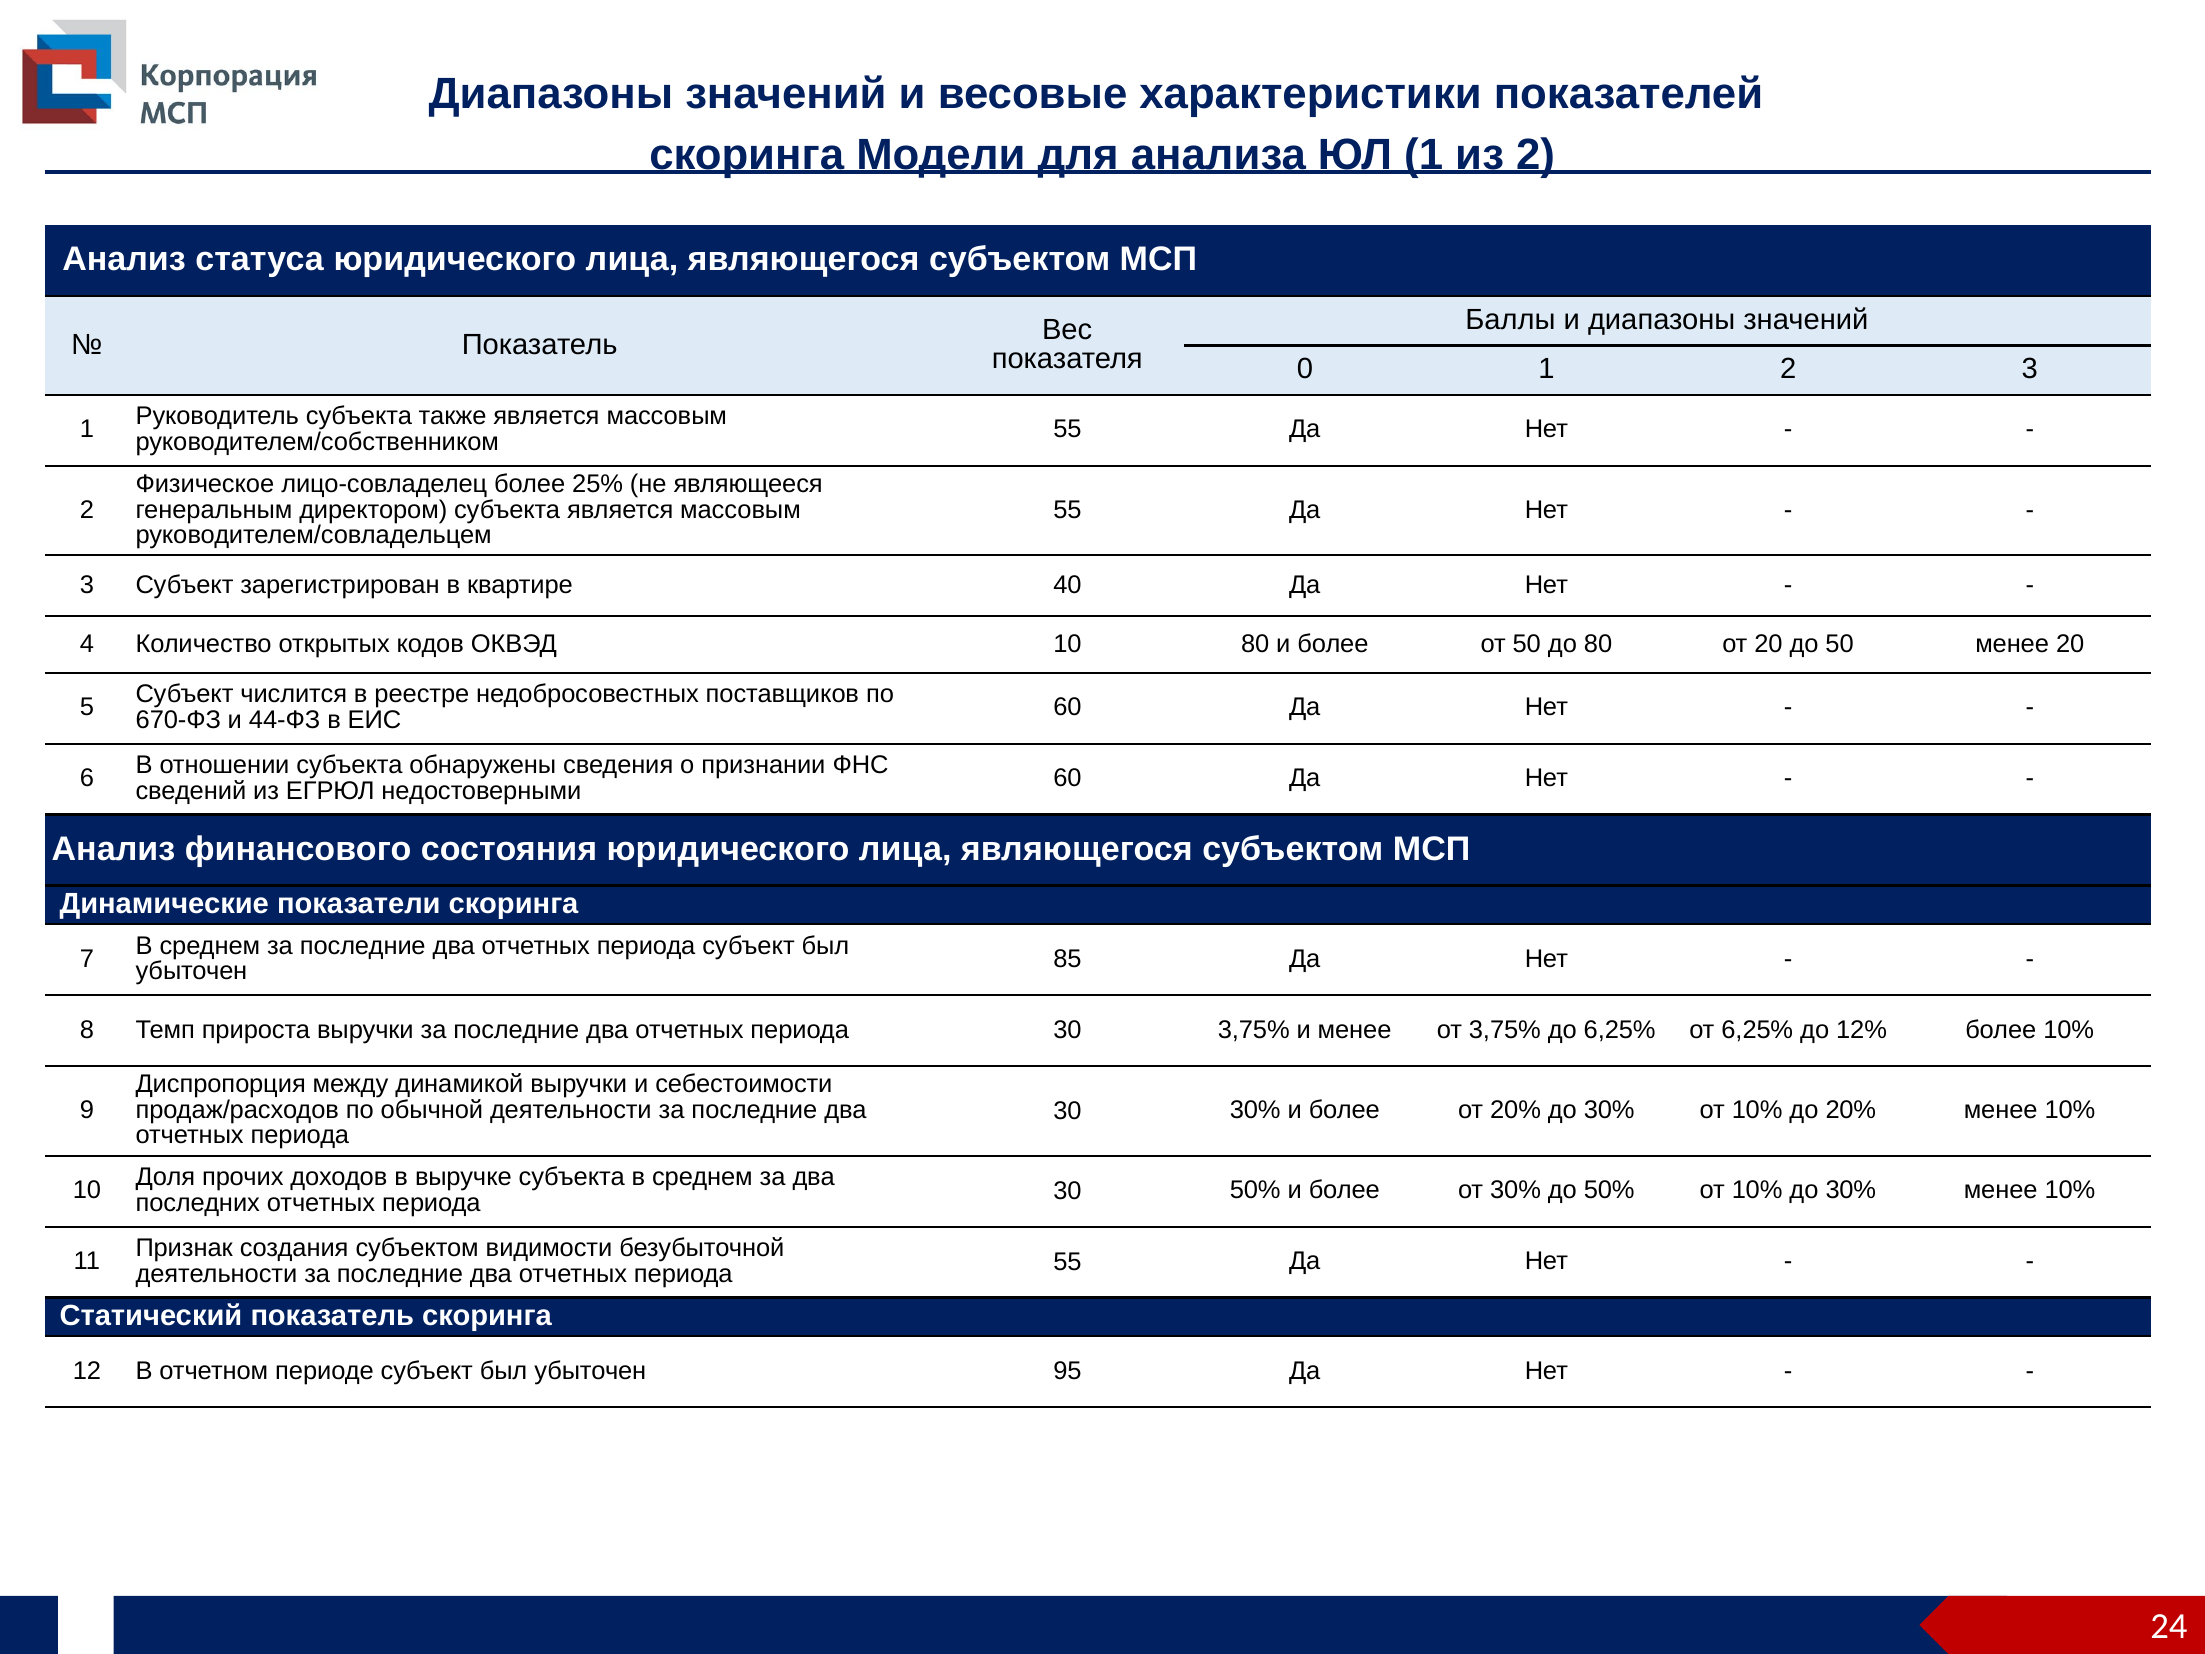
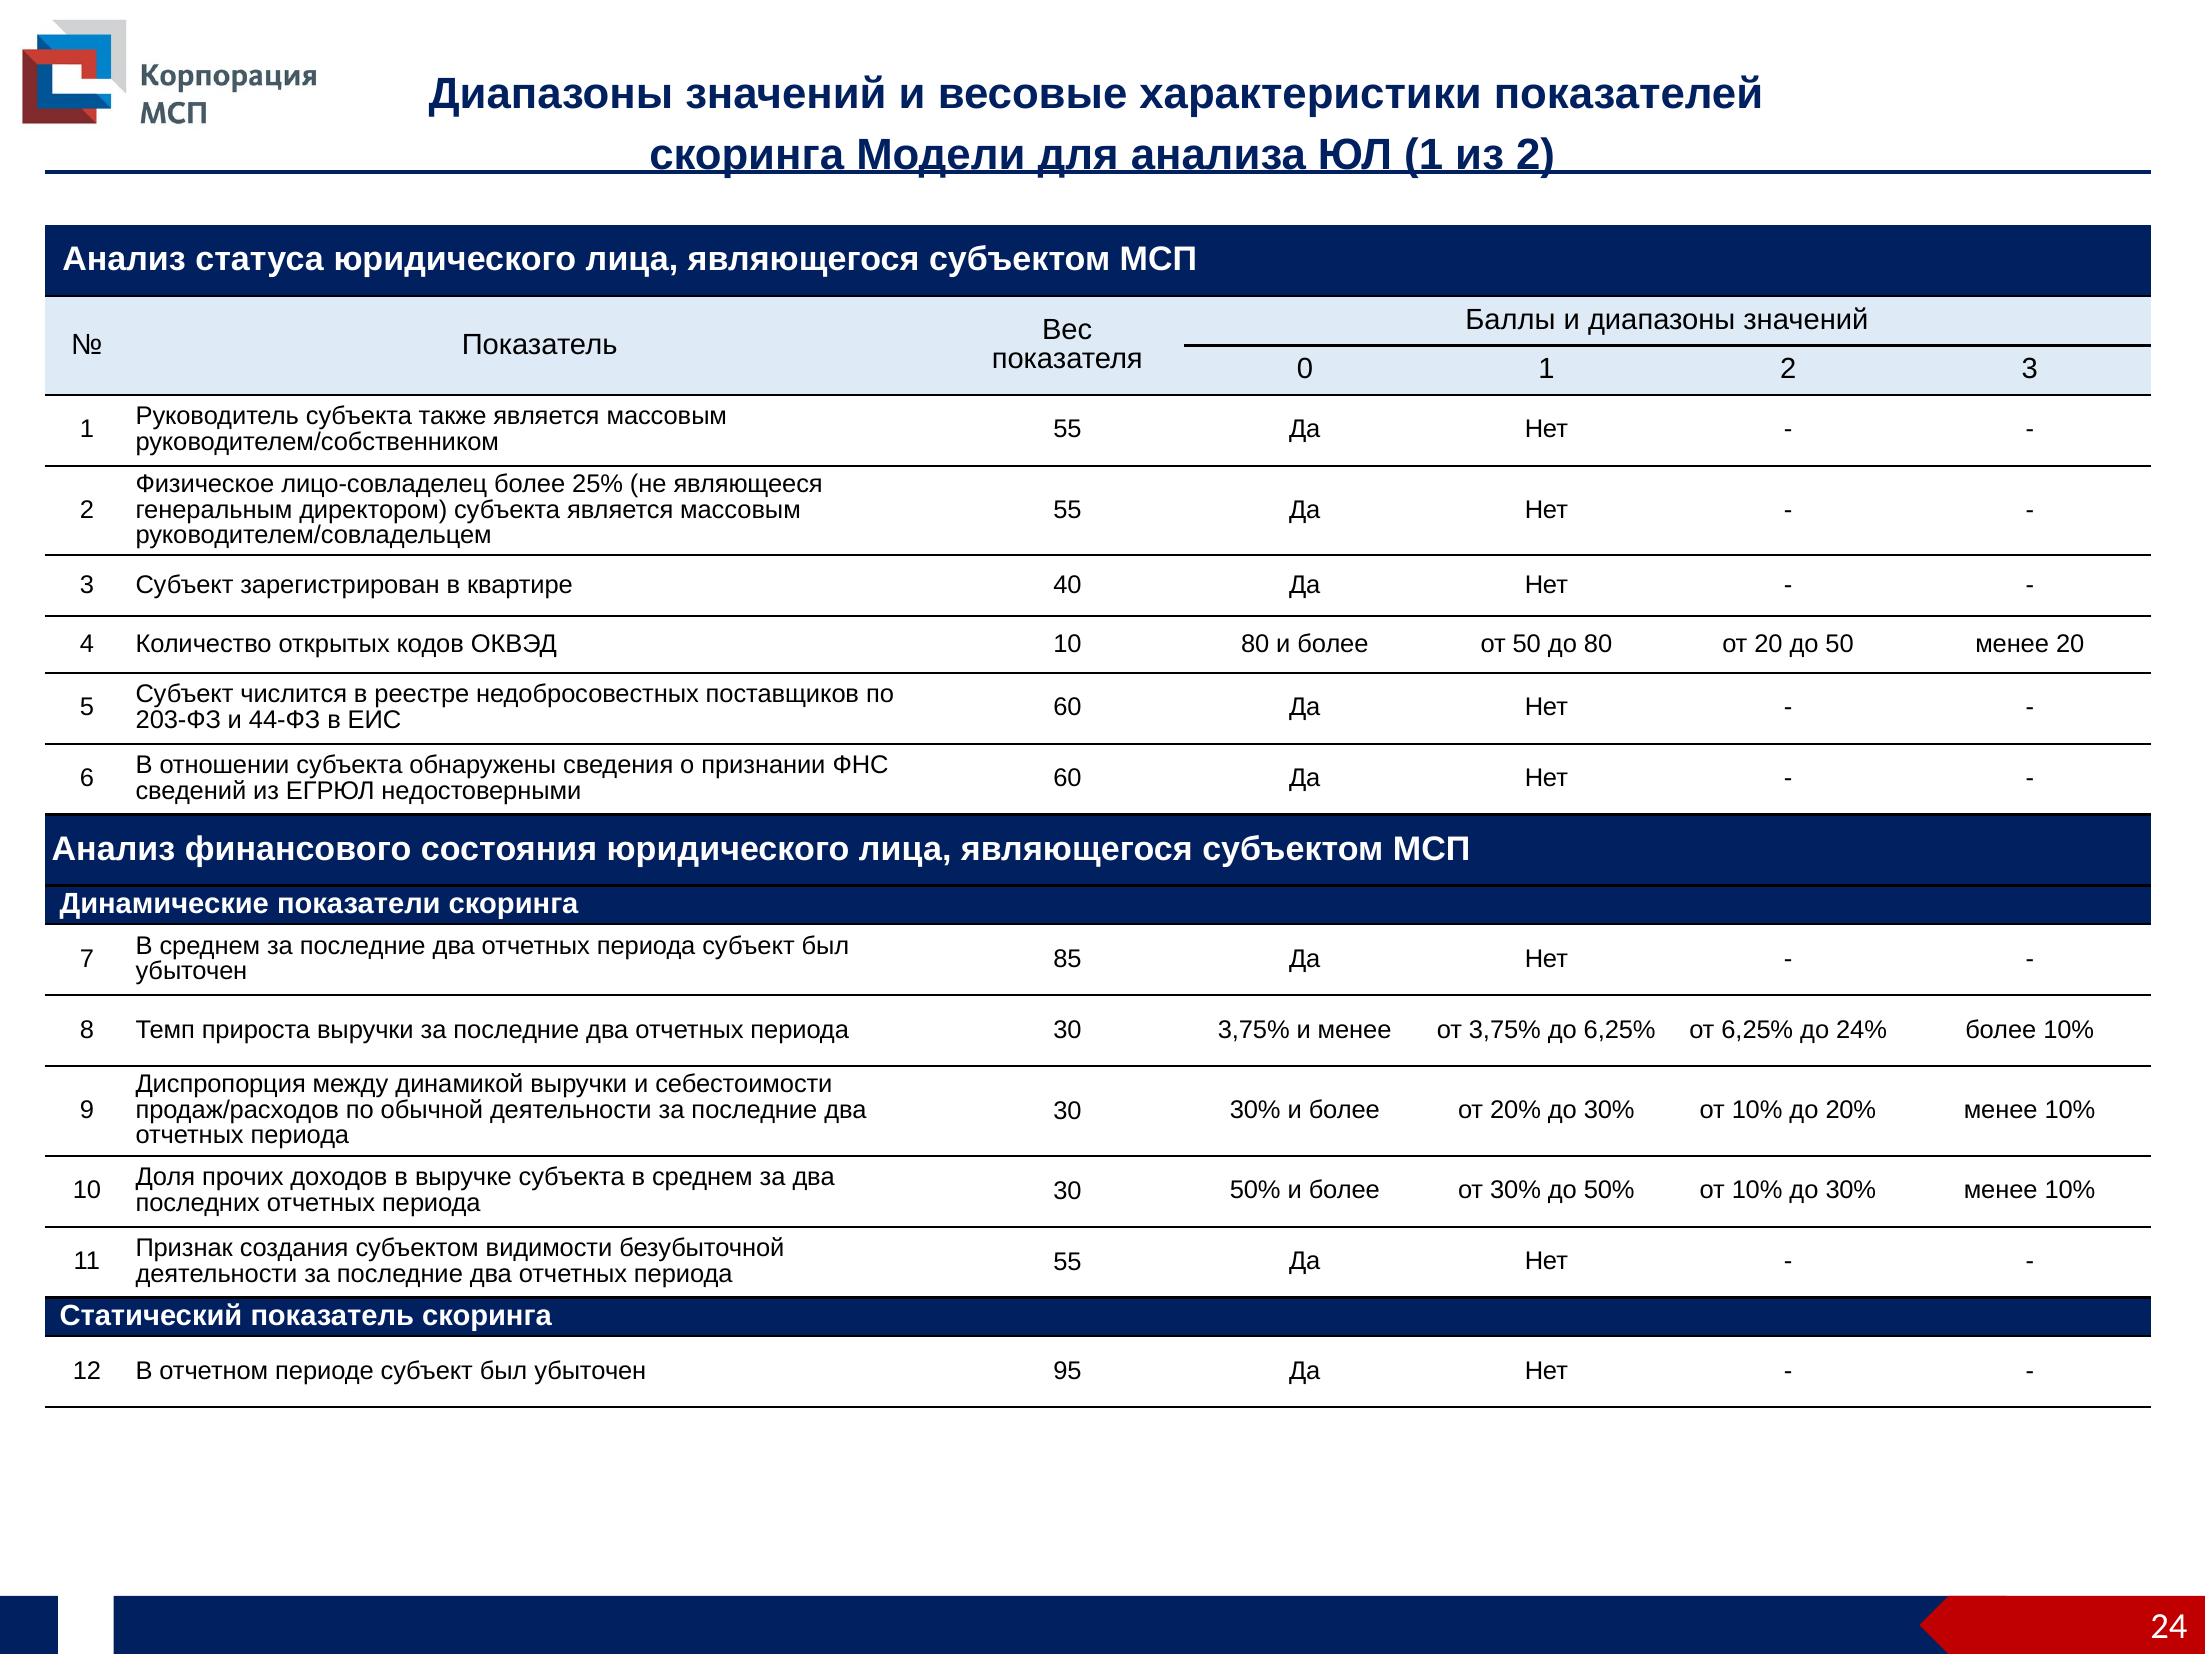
670-ФЗ: 670-ФЗ -> 203-ФЗ (178, 720)
12%: 12% -> 24% (1861, 1030)
